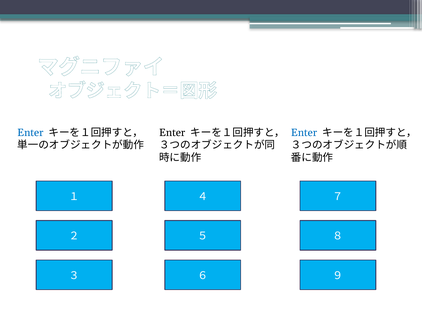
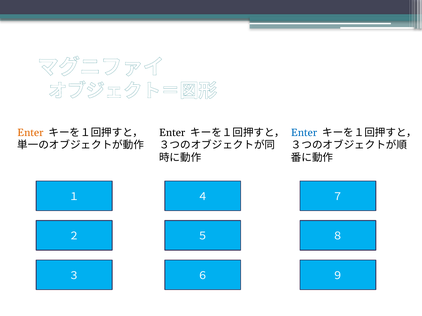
Enter colour: blue -> orange (30, 133)
